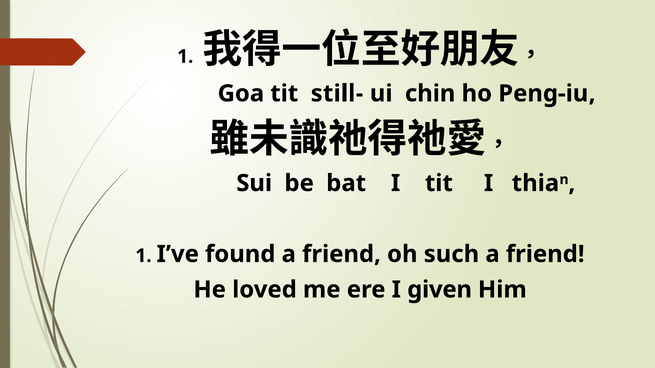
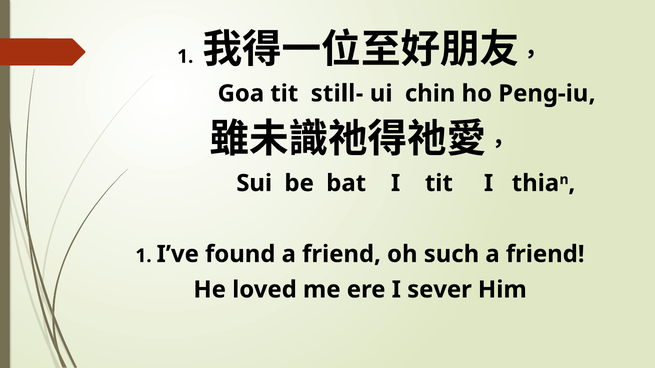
given: given -> sever (439, 290)
